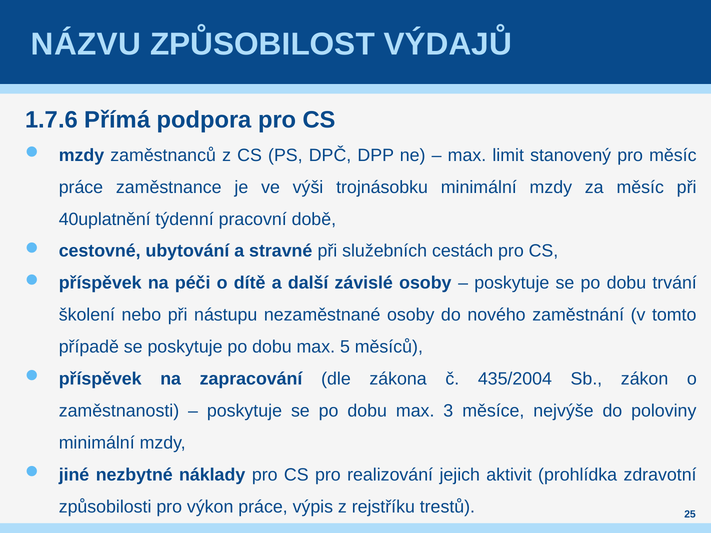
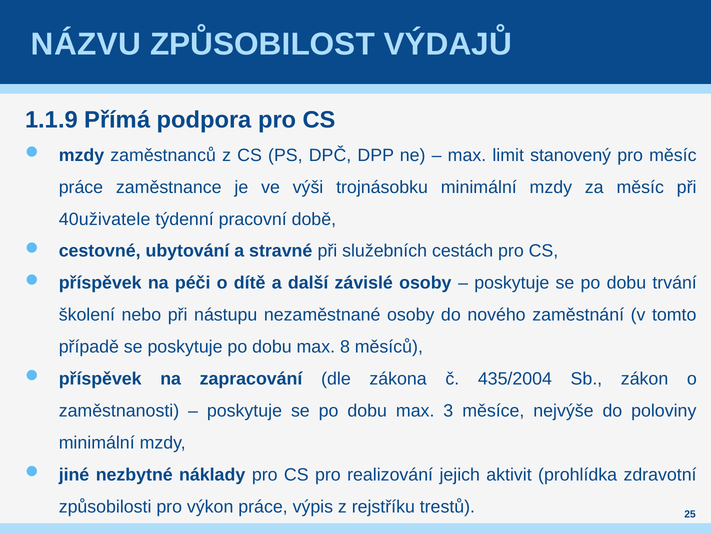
1.7.6: 1.7.6 -> 1.1.9 (51, 120)
40uplatnění: 40uplatnění -> 40uživatele (105, 219)
5: 5 -> 8 (345, 347)
